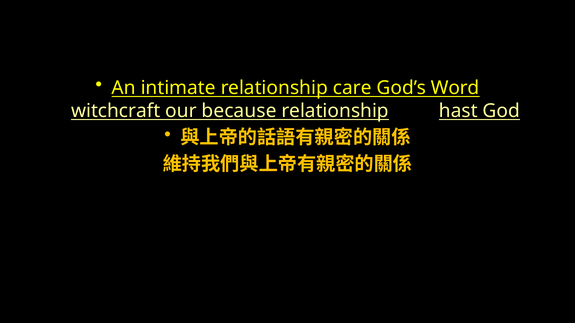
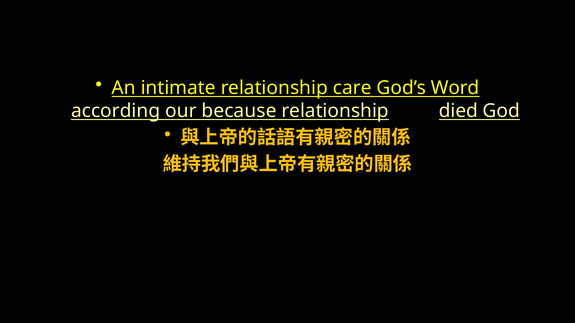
witchcraft: witchcraft -> according (116, 111)
hast: hast -> died (458, 111)
